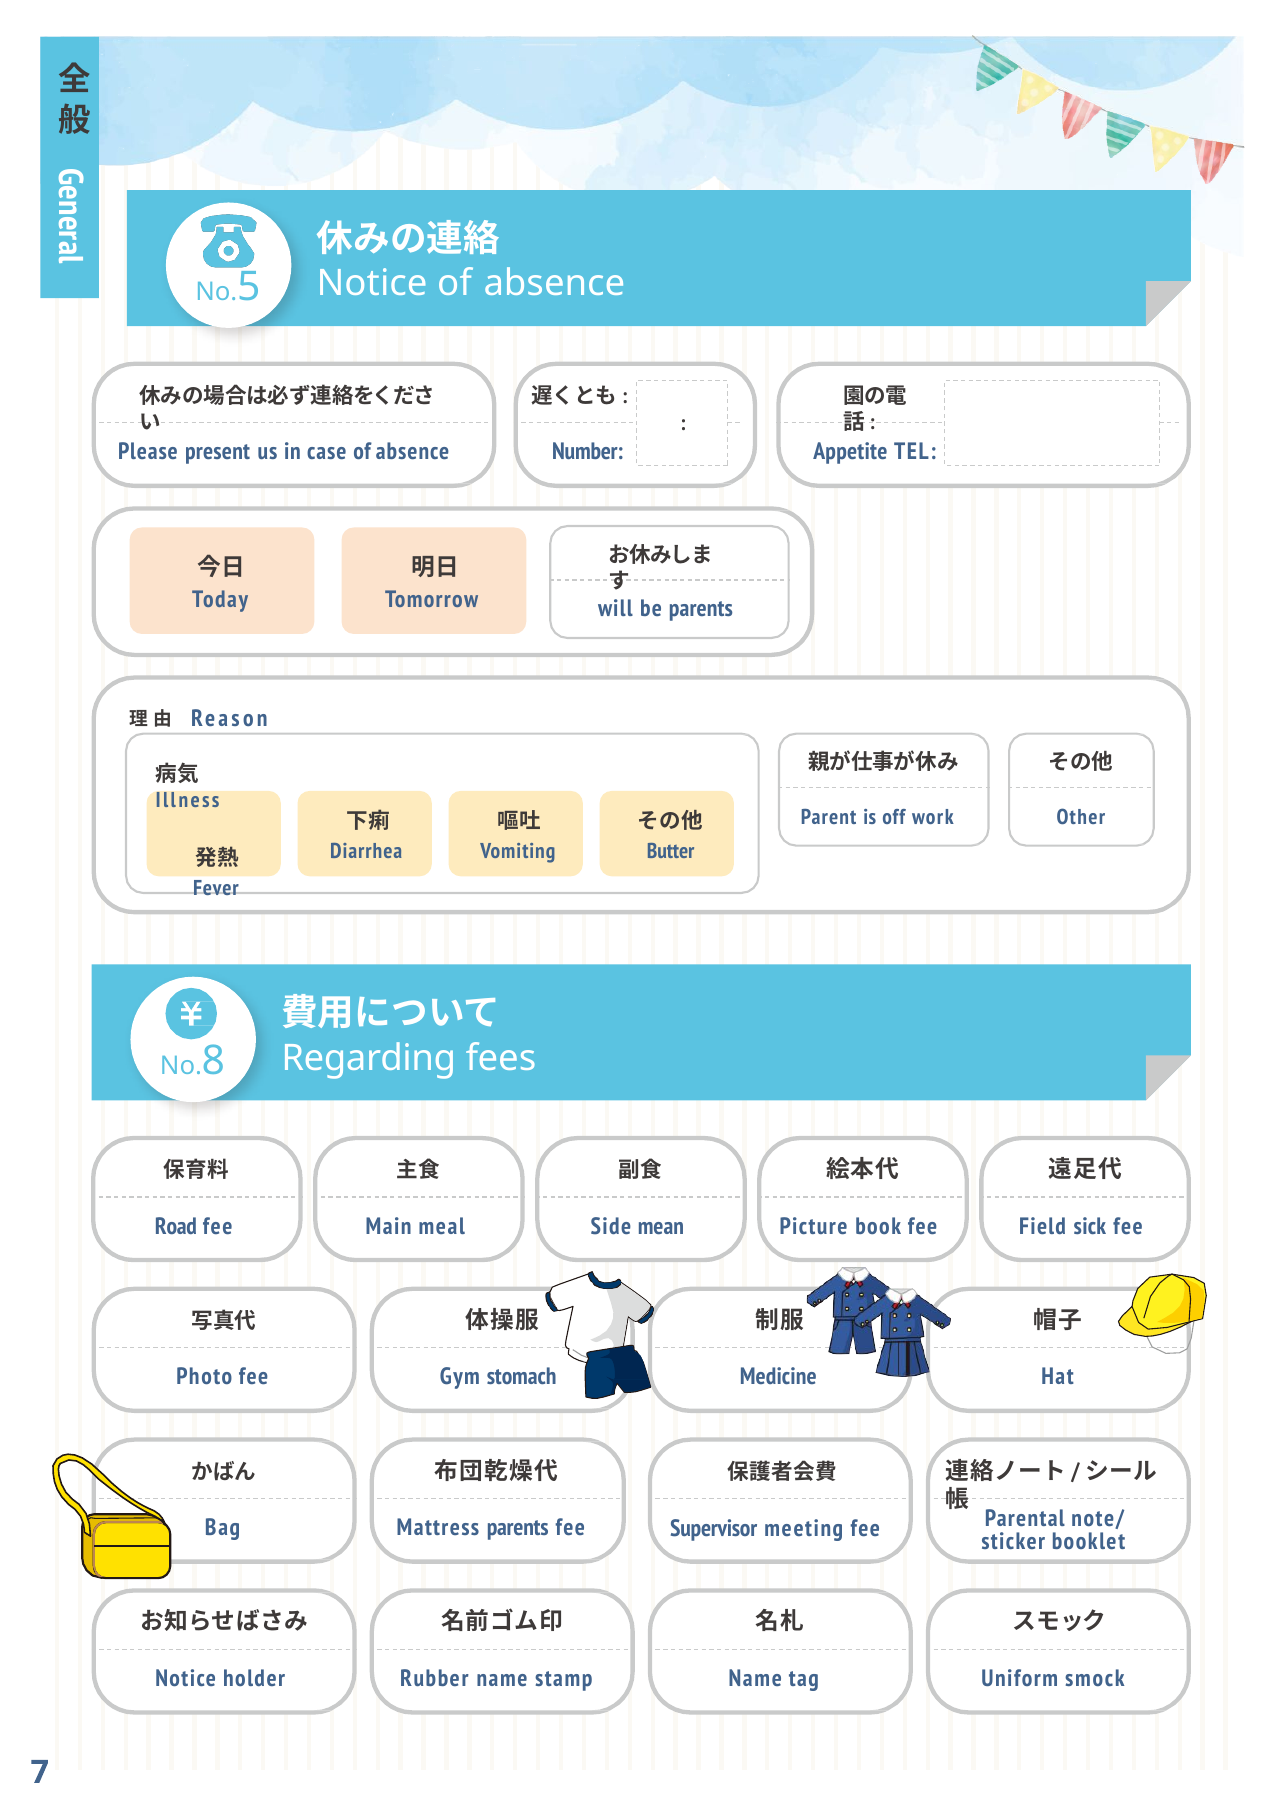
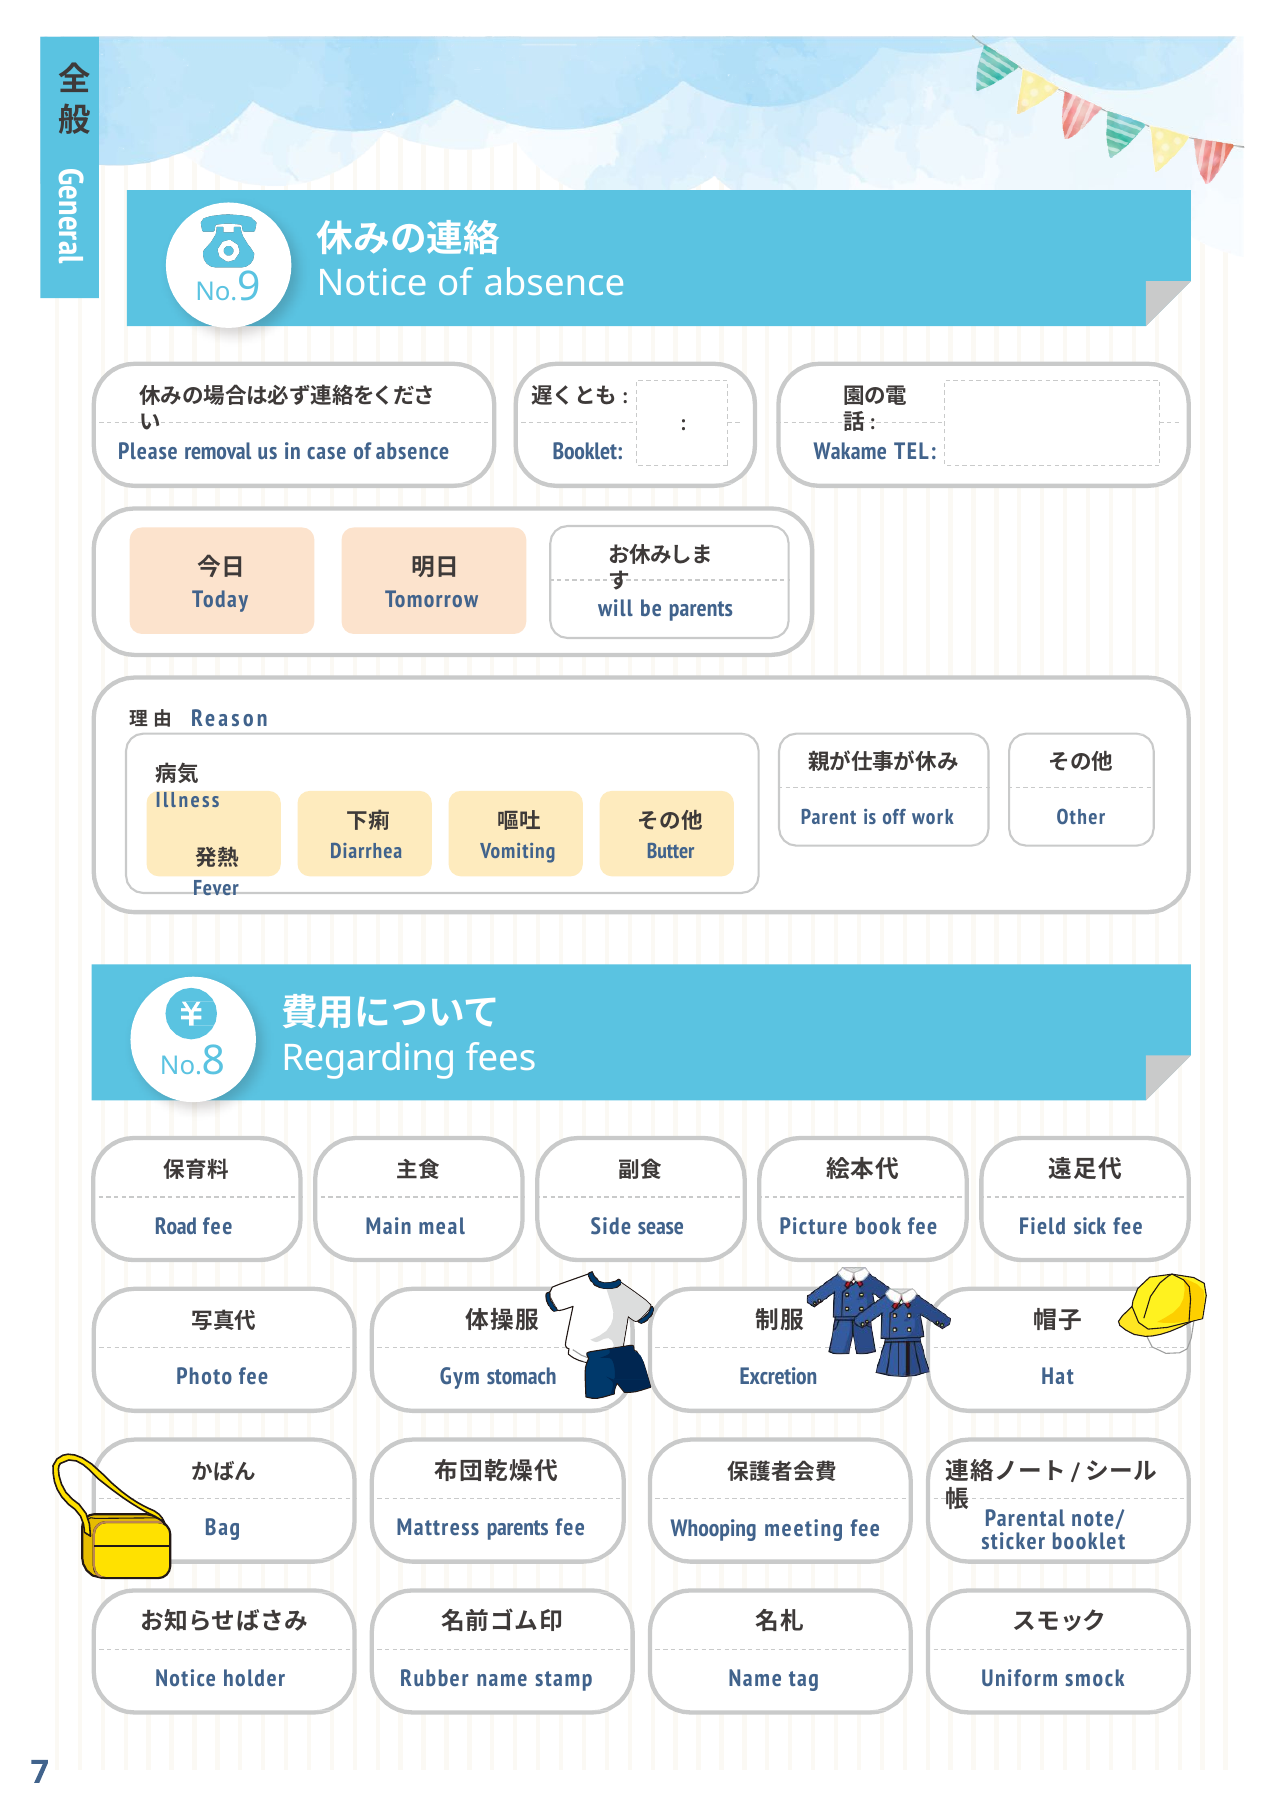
5: 5 -> 9 (249, 287)
present: present -> removal (218, 452)
Number: Number -> Booklet (588, 452)
Appetite: Appetite -> Wakame (850, 452)
mean: mean -> sease (661, 1227)
Medicine: Medicine -> Excretion (778, 1377)
Supervisor: Supervisor -> Whooping (714, 1528)
